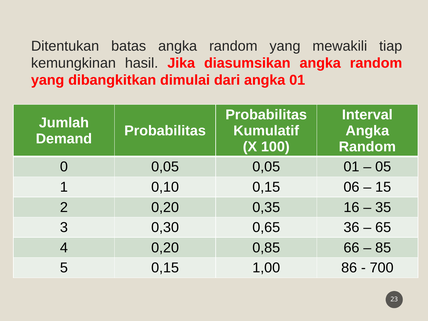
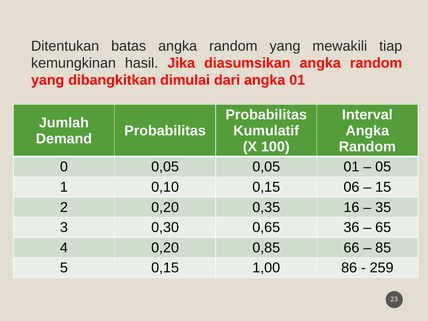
700: 700 -> 259 (382, 268)
